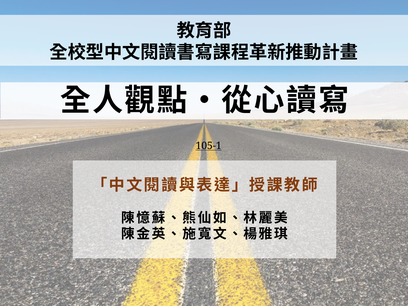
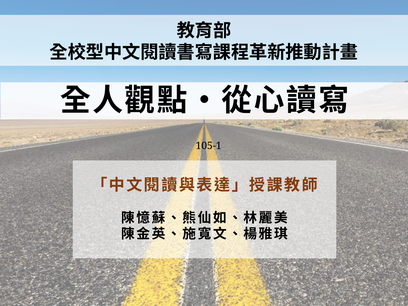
105-1 underline: present -> none (209, 146)
